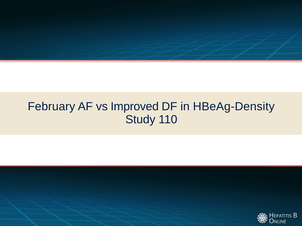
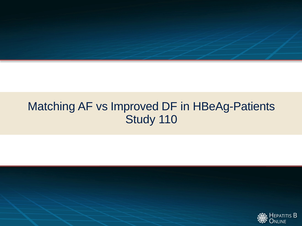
February: February -> Matching (51, 107)
HBeAg-Density: HBeAg-Density -> HBeAg-Patients (234, 107)
